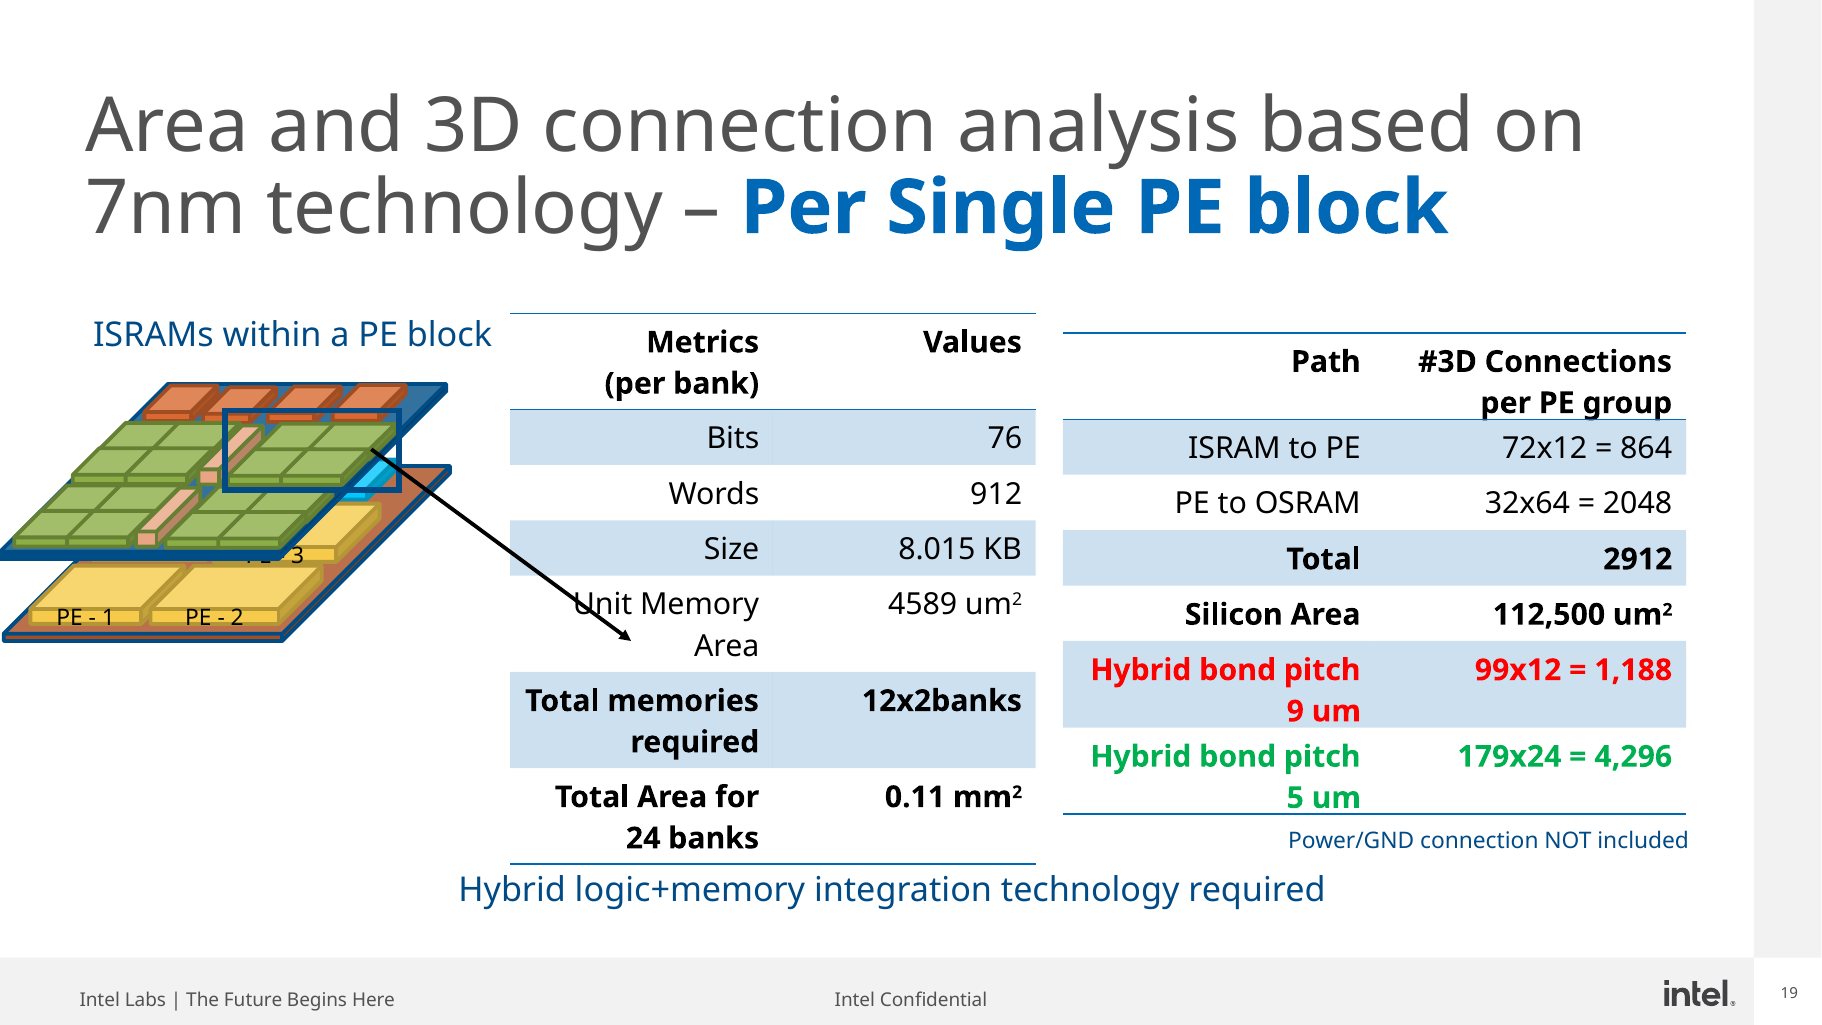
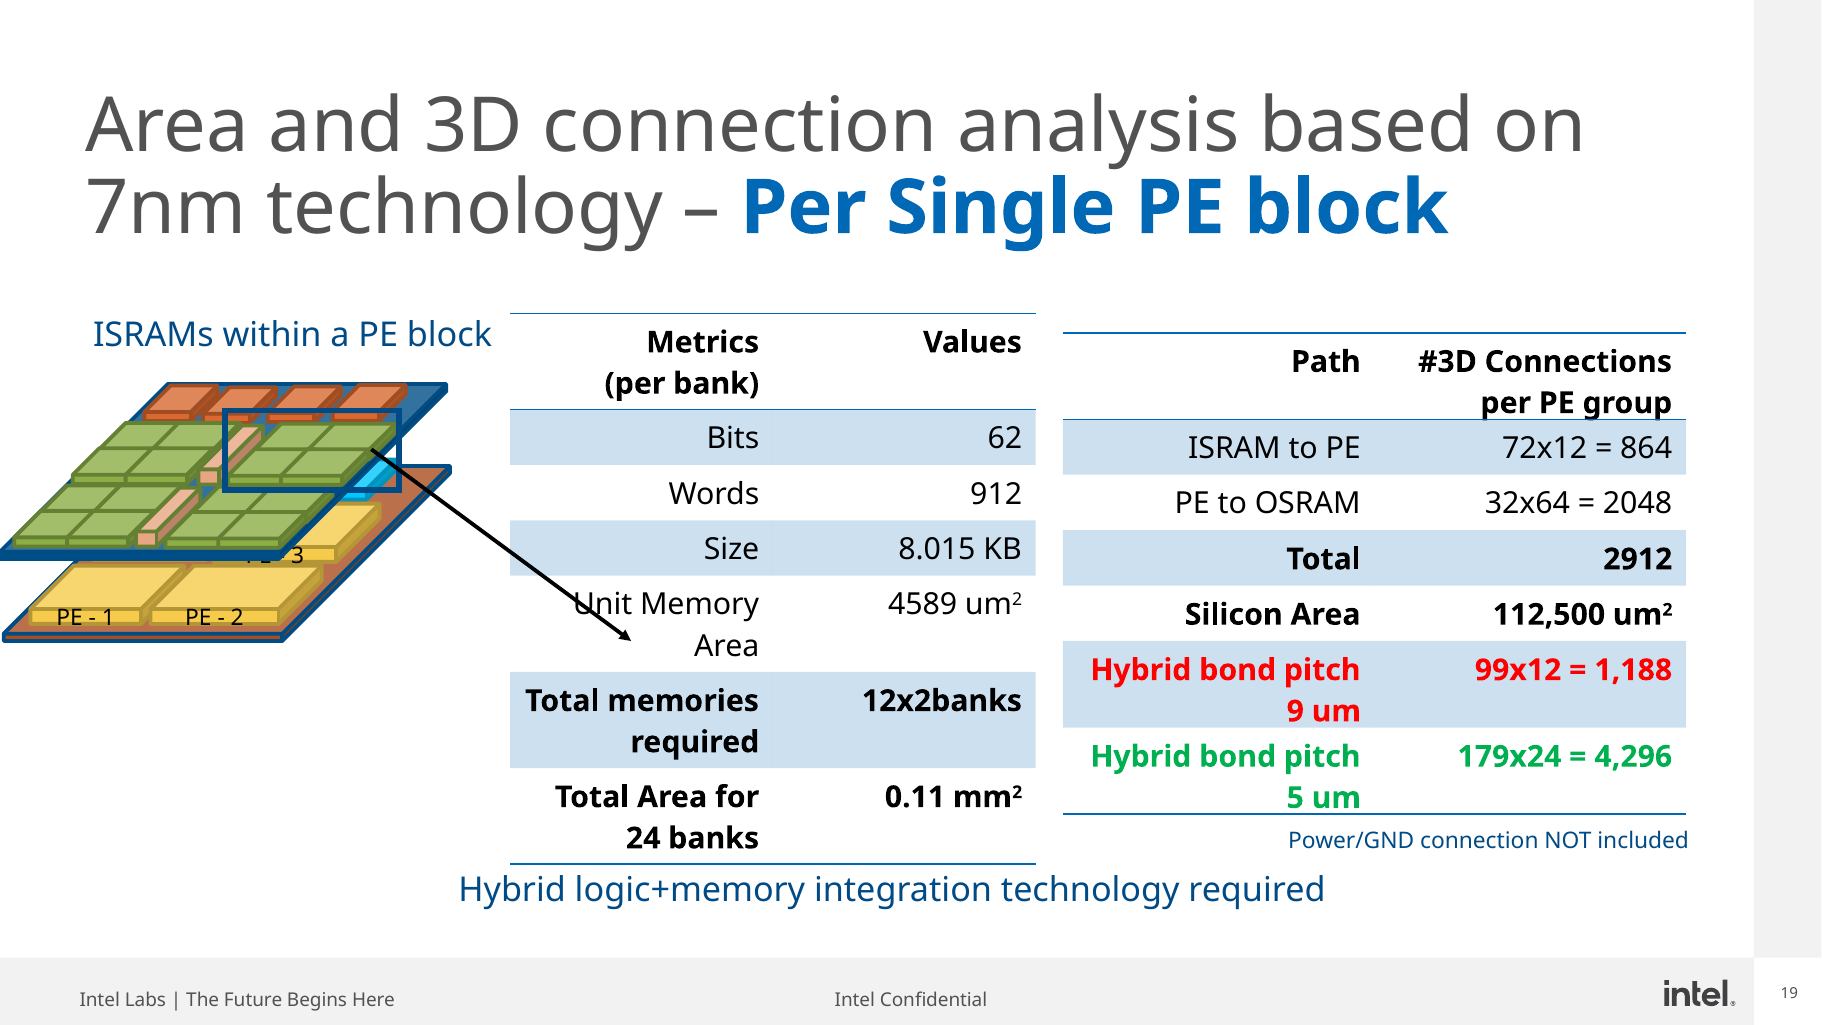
76: 76 -> 62 (1005, 439)
